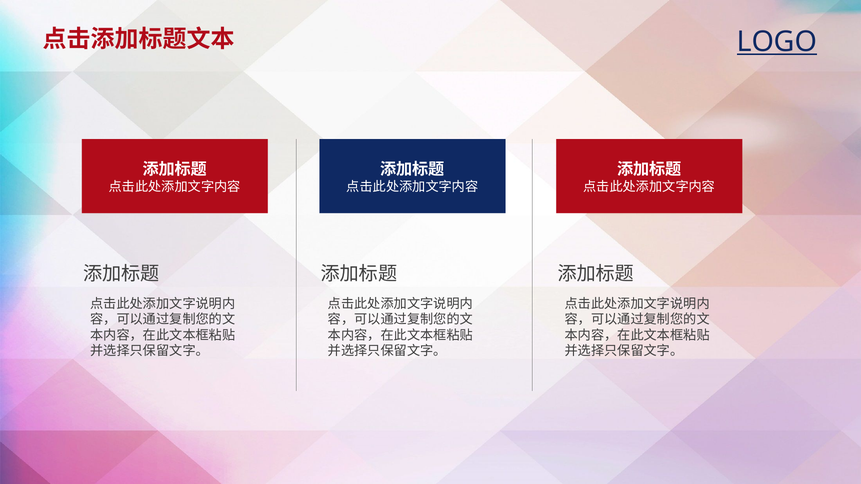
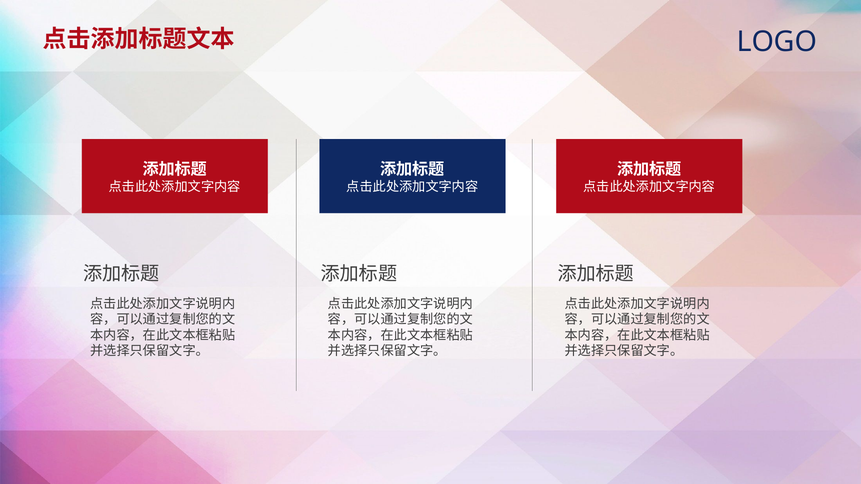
LOGO underline: present -> none (777, 42)
